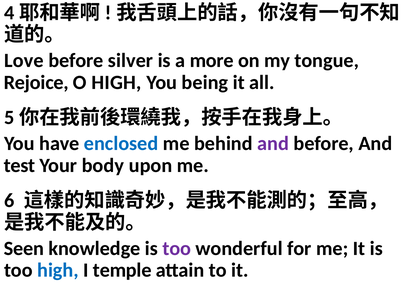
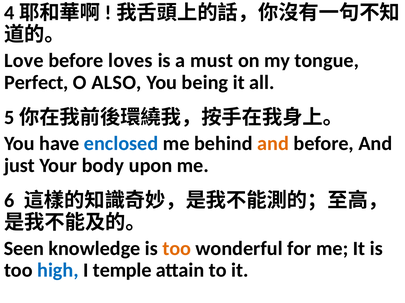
silver: silver -> loves (130, 61)
more: more -> must (212, 61)
Rejoice: Rejoice -> Perfect (36, 83)
O HIGH: HIGH -> ALSO (116, 83)
and colour: purple -> orange (273, 144)
test: test -> just (19, 166)
too colour: purple -> orange (177, 249)
